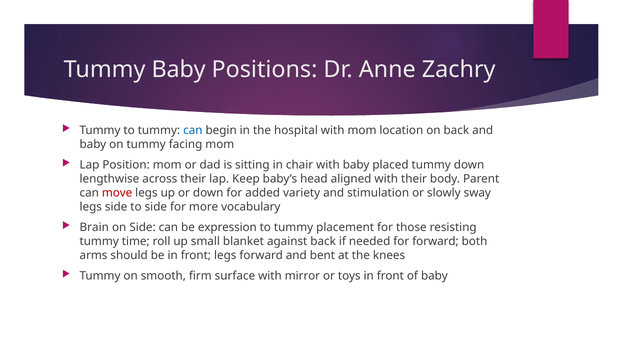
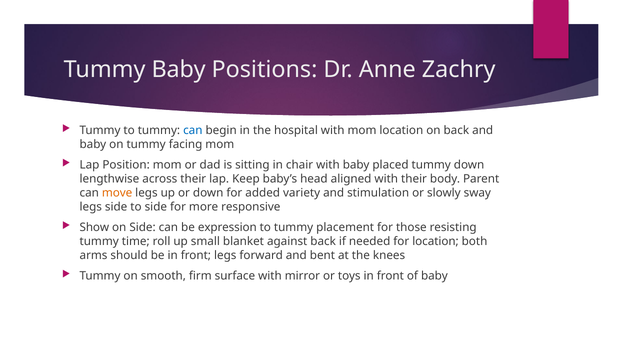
move colour: red -> orange (117, 193)
vocabulary: vocabulary -> responsive (251, 207)
Brain: Brain -> Show (94, 228)
for forward: forward -> location (435, 242)
